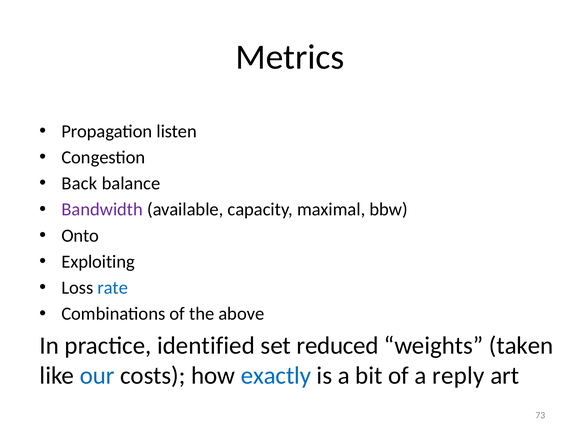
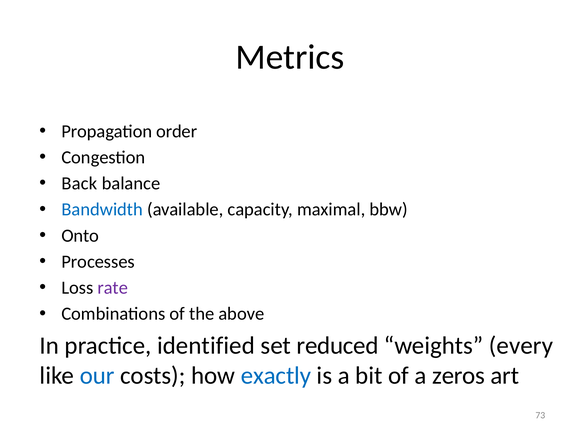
listen: listen -> order (177, 131)
Bandwidth colour: purple -> blue (102, 210)
Exploiting: Exploiting -> Processes (98, 262)
rate colour: blue -> purple (113, 288)
taken: taken -> every (521, 346)
reply: reply -> zeros (459, 376)
